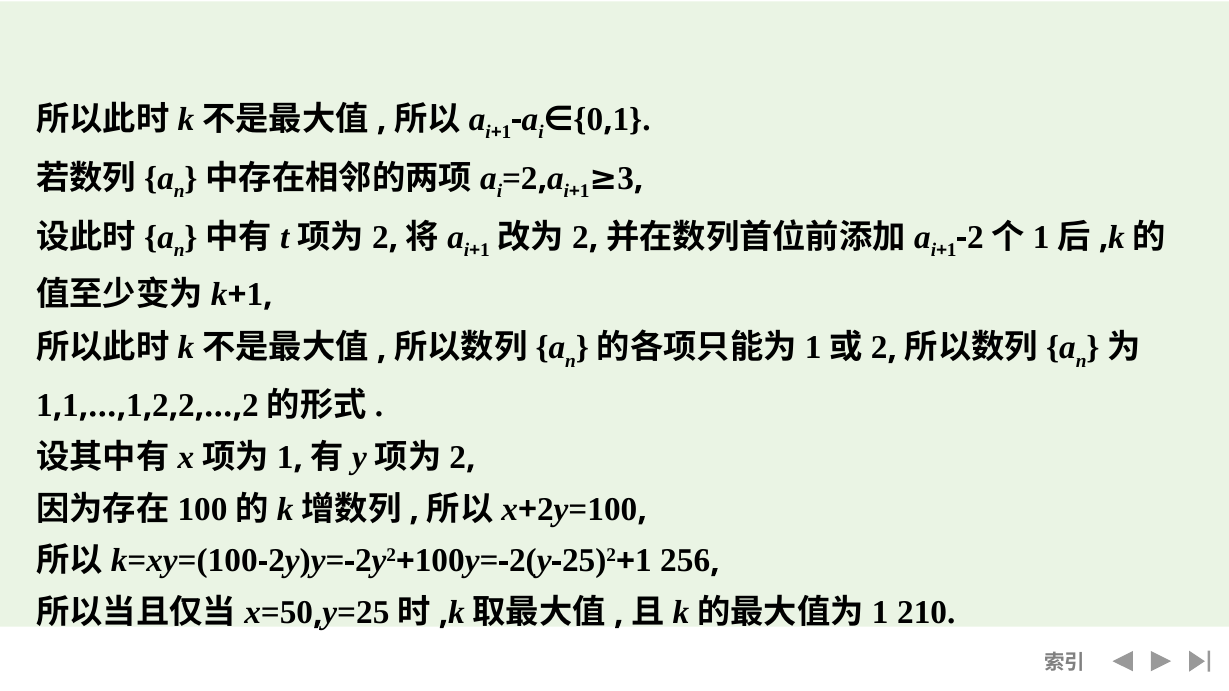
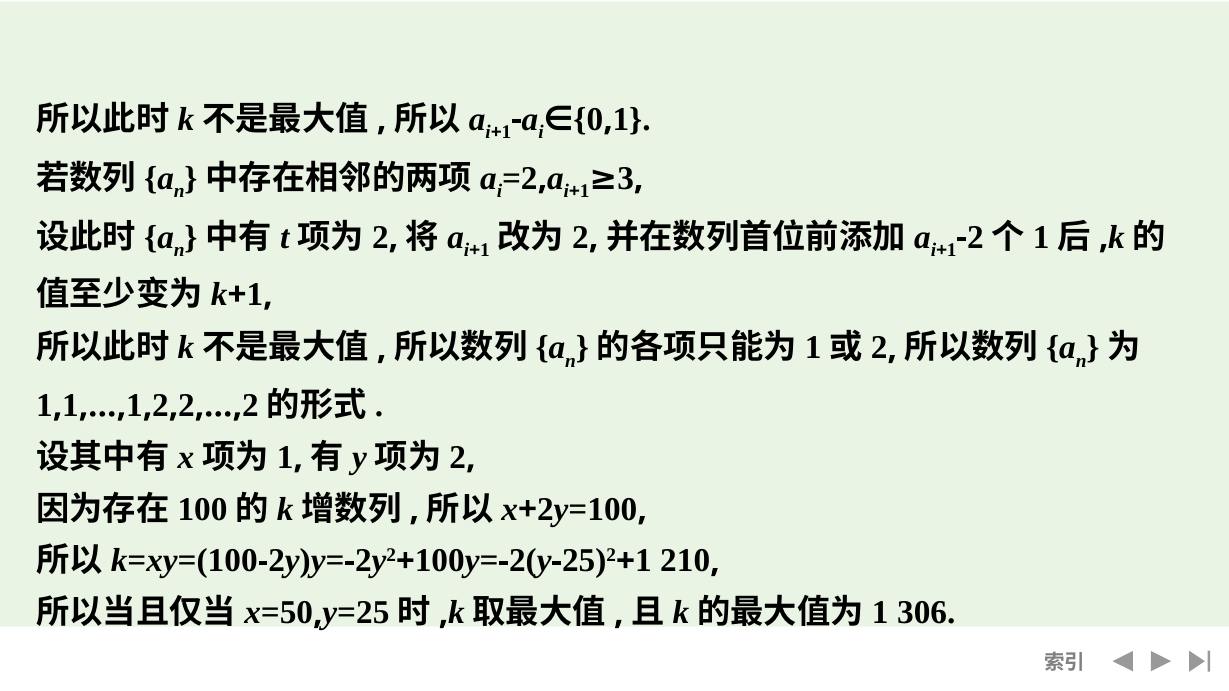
256: 256 -> 210 (685, 561)
210: 210 -> 306 (926, 613)
